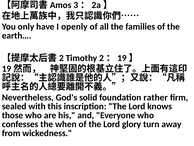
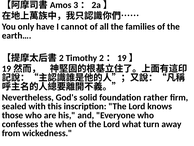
openly: openly -> cannot (74, 27)
glory: glory -> what (132, 124)
